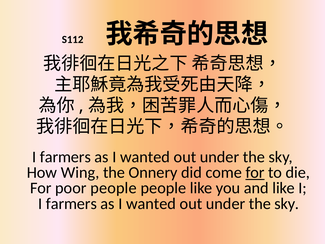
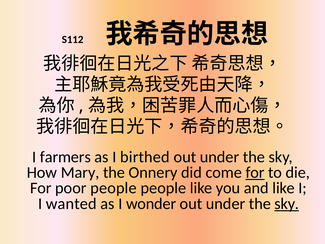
wanted: wanted -> birthed (145, 157)
Wing: Wing -> Mary (80, 172)
farmers: farmers -> wanted (71, 204)
wanted: wanted -> wonder (151, 204)
sky underline: none -> present (287, 204)
